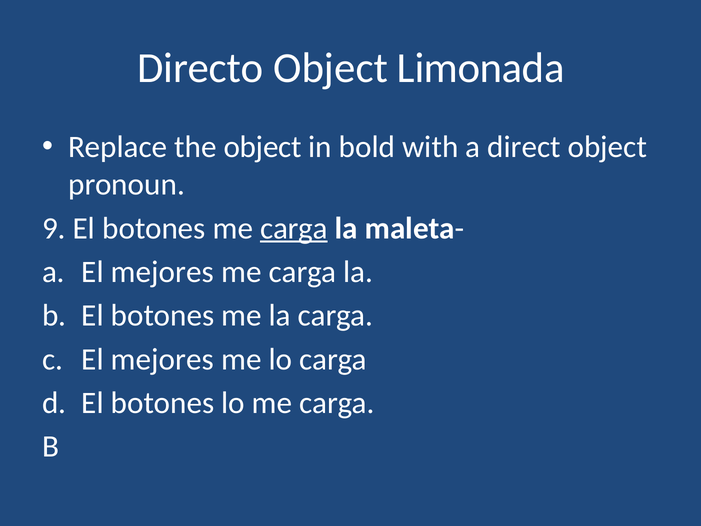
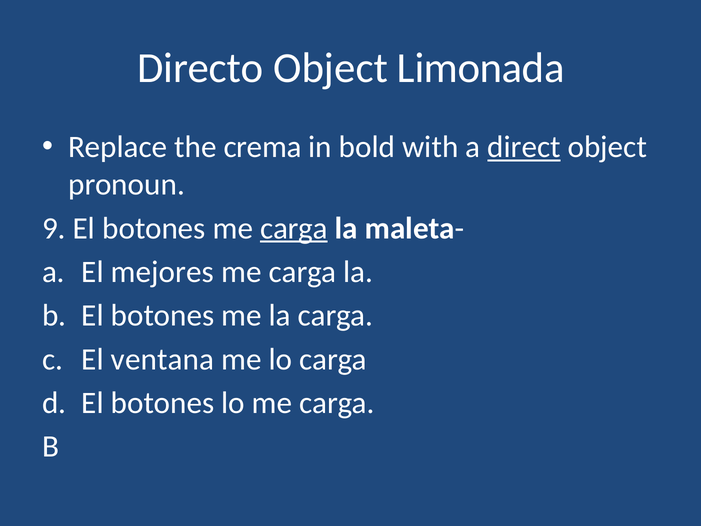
the object: object -> crema (263, 147)
direct underline: none -> present (524, 147)
mejores: mejores -> ventana (163, 359)
